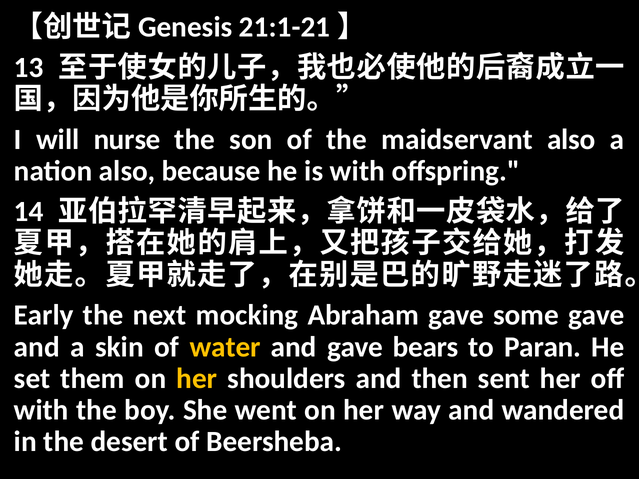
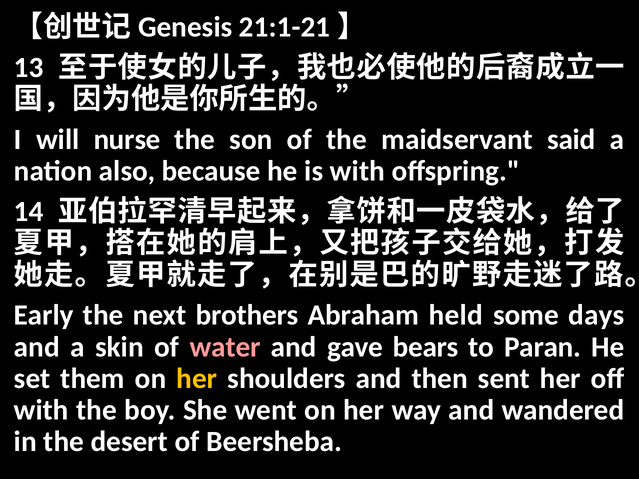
maidservant also: also -> said (571, 140)
mocking: mocking -> brothers (247, 315)
Abraham gave: gave -> held (456, 315)
some gave: gave -> days (596, 315)
water colour: yellow -> pink (225, 347)
